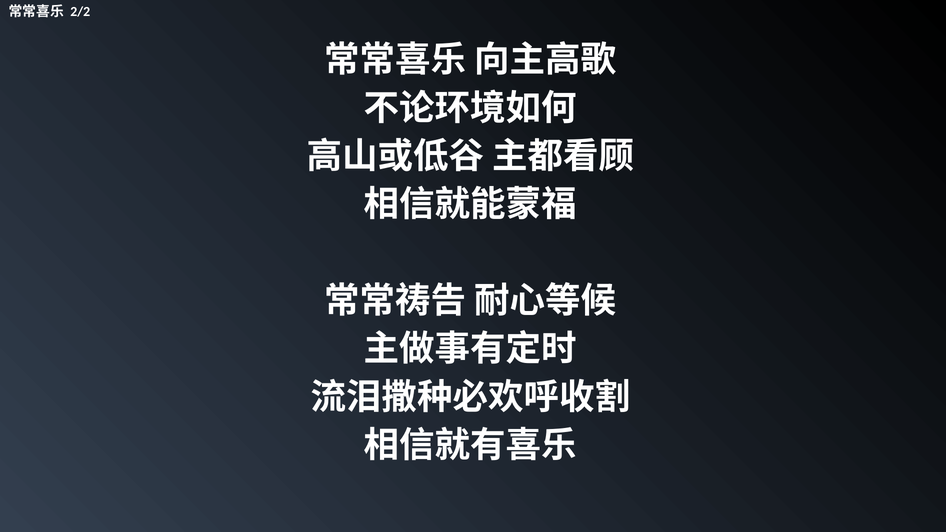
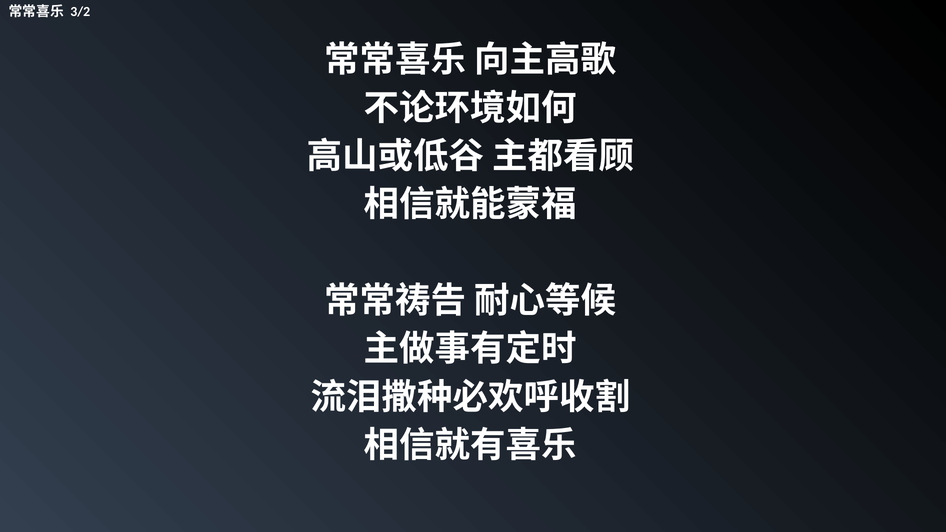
2/2: 2/2 -> 3/2 (80, 12)
